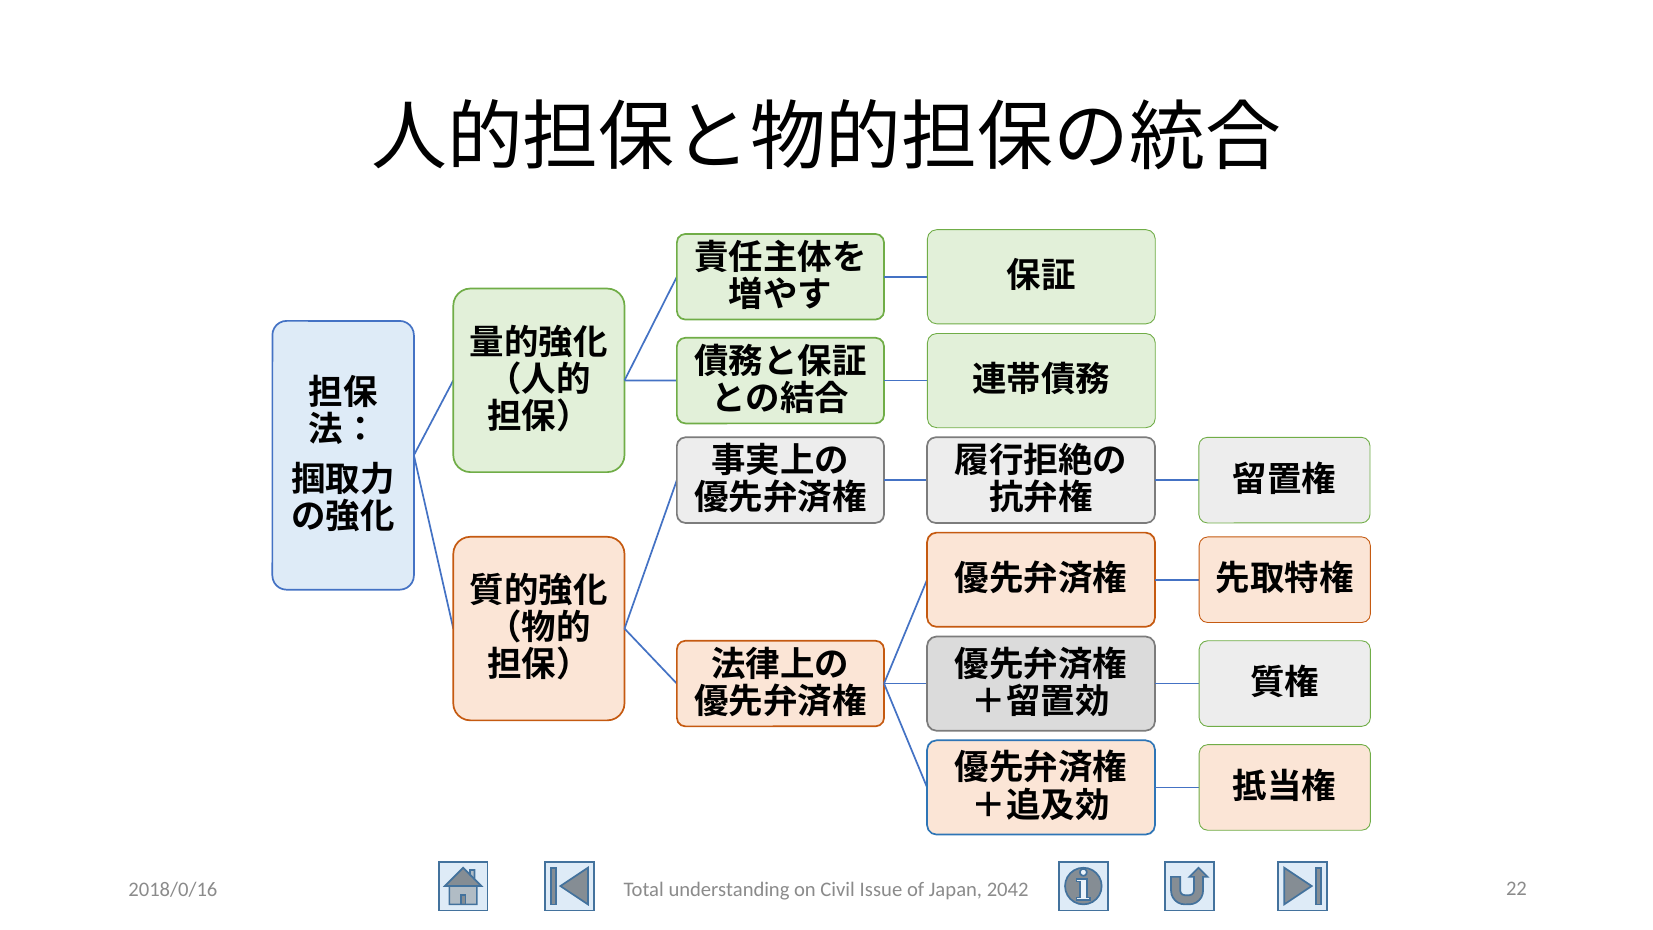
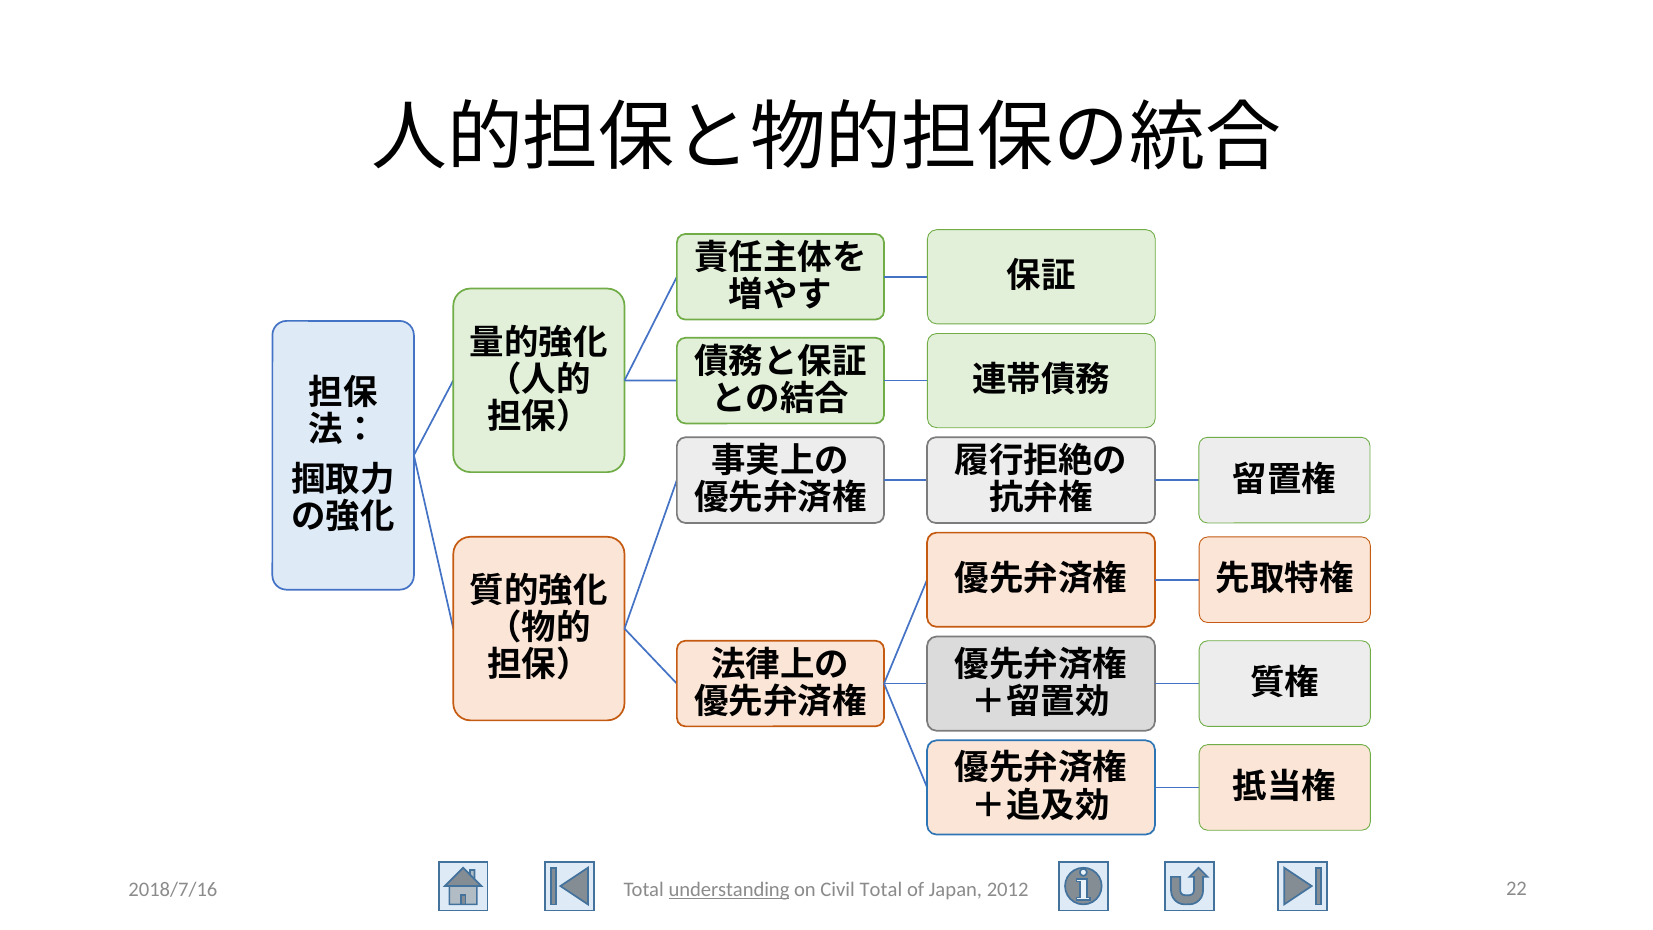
2018/0/16: 2018/0/16 -> 2018/7/16 (173, 889)
understanding underline: none -> present (729, 889)
Civil Issue: Issue -> Total (881, 889)
2042: 2042 -> 2012 (1008, 889)
